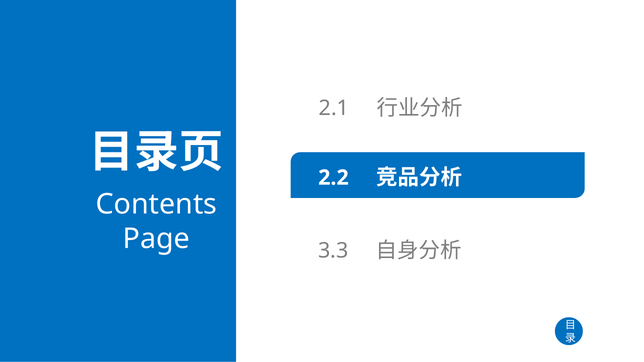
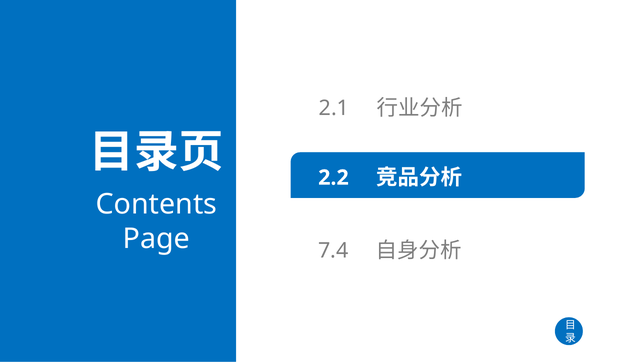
3.3: 3.3 -> 7.4 (333, 251)
